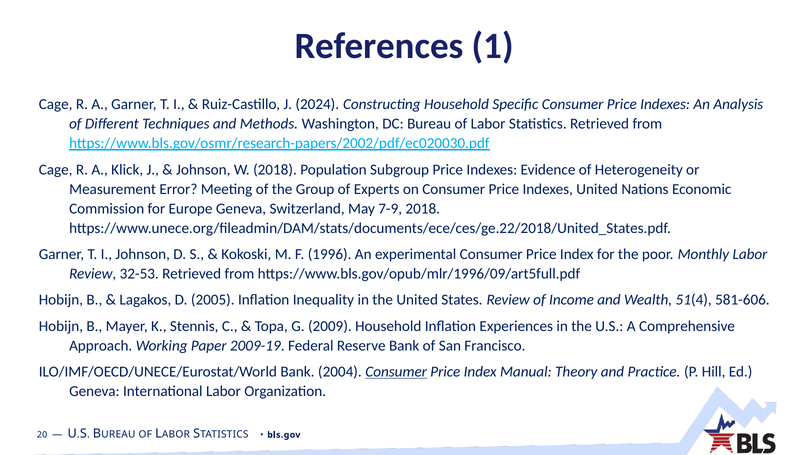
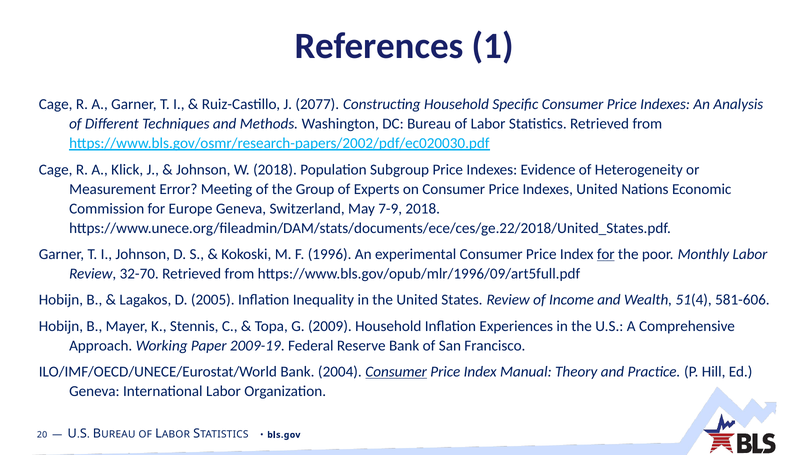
2024: 2024 -> 2077 (317, 104)
for underline: none -> present (606, 254)
32-53: 32-53 -> 32-70 (139, 274)
